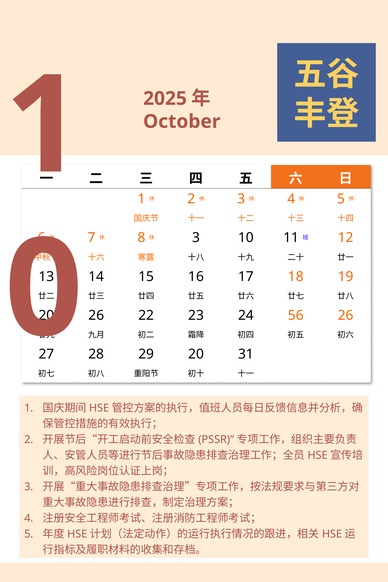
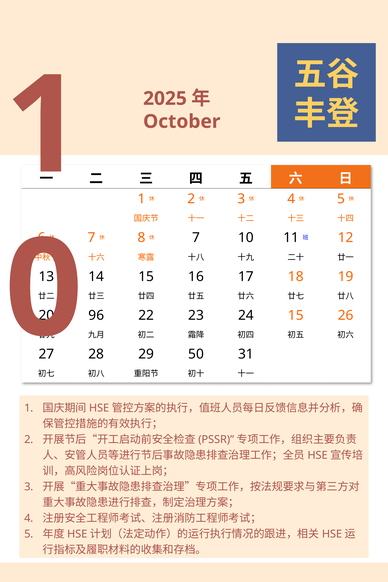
3: 3 -> 7 (196, 238)
26: 26 -> 96 (96, 315)
24 56: 56 -> 15 (296, 315)
29 20: 20 -> 50 (196, 354)
